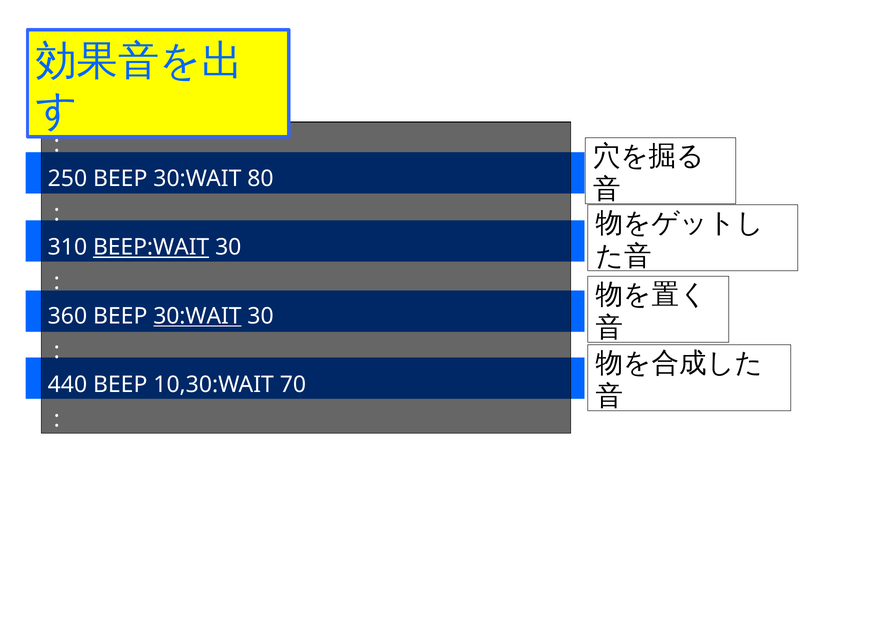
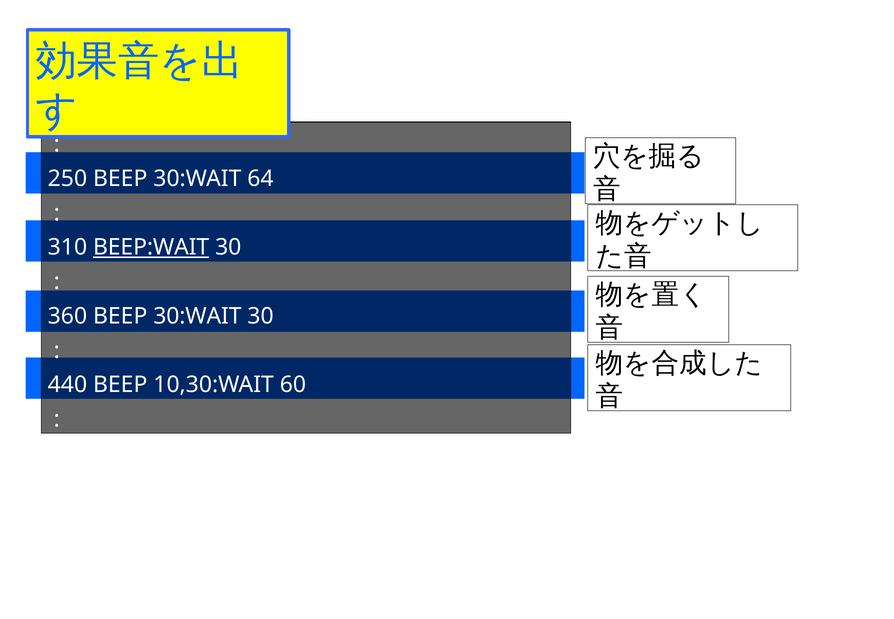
80: 80 -> 64 (260, 179)
30:WAIT underline: present -> none (197, 316)
70: 70 -> 60 (293, 385)
